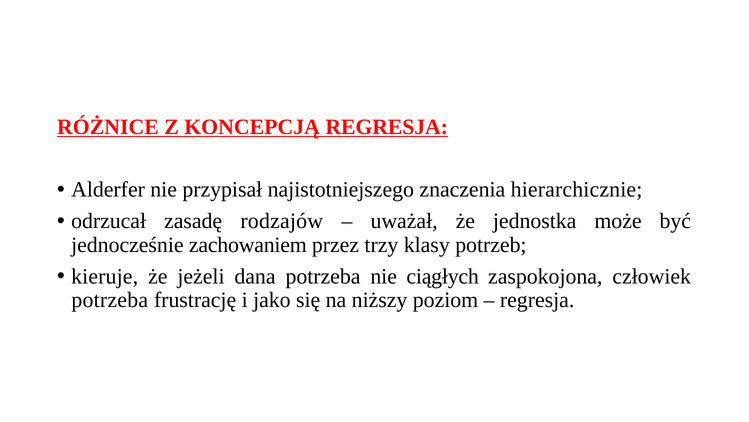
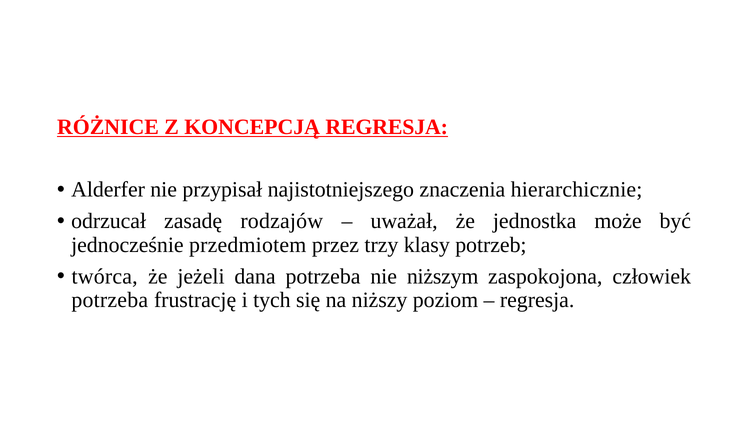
zachowaniem: zachowaniem -> przedmiotem (248, 244)
kieruje: kieruje -> twórca (105, 276)
ciągłych: ciągłych -> niższym (443, 276)
jako: jako -> tych (272, 299)
